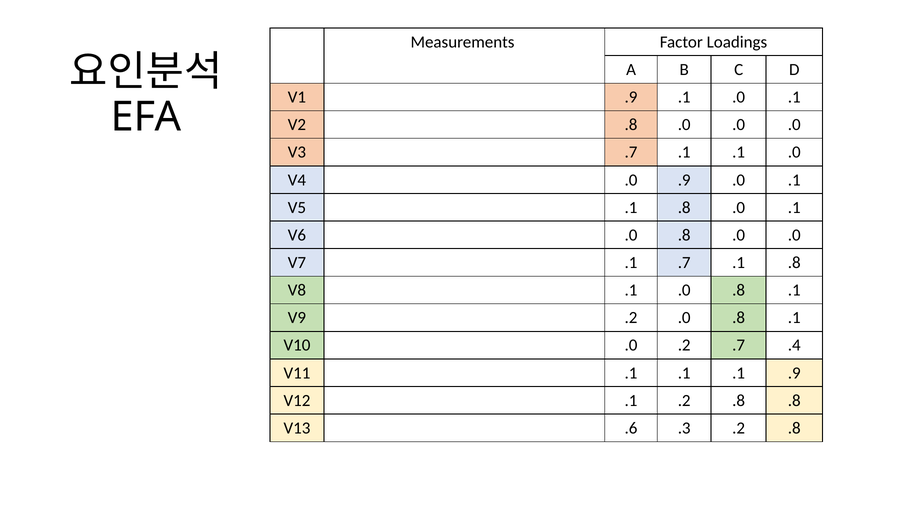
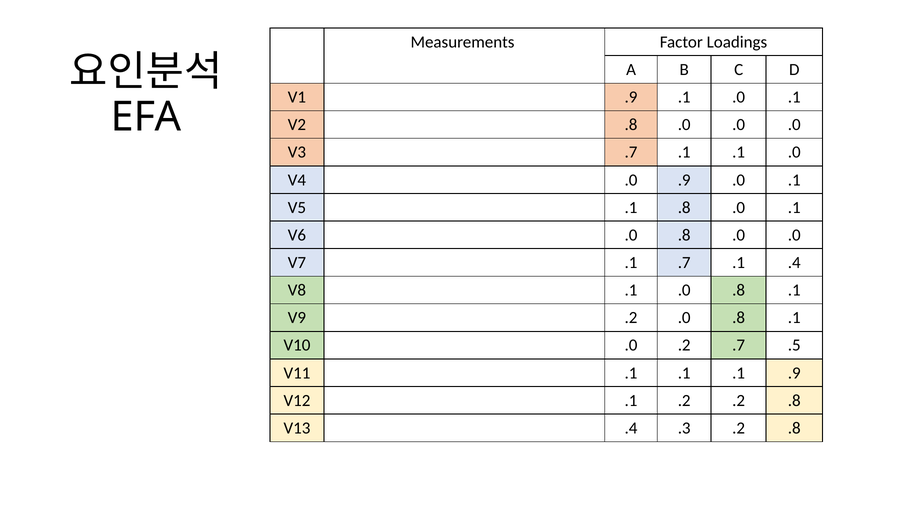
.7 .1 .8: .8 -> .4 (794, 263)
.4: .4 -> .5 (794, 345)
.1 .2 .8: .8 -> .2 (739, 401)
V13 .6: .6 -> .4 (631, 428)
